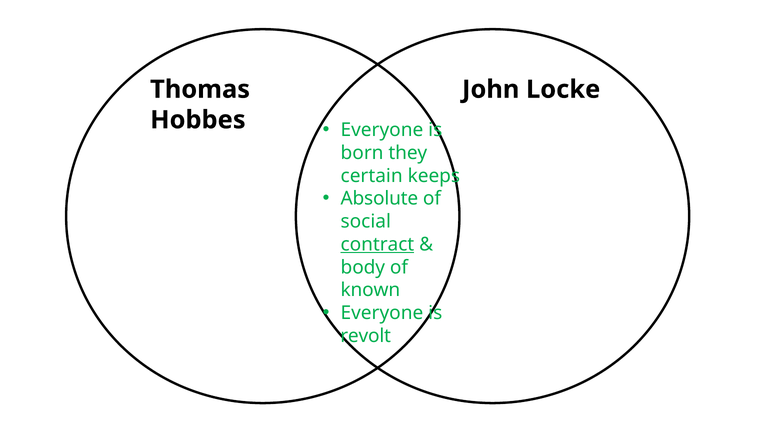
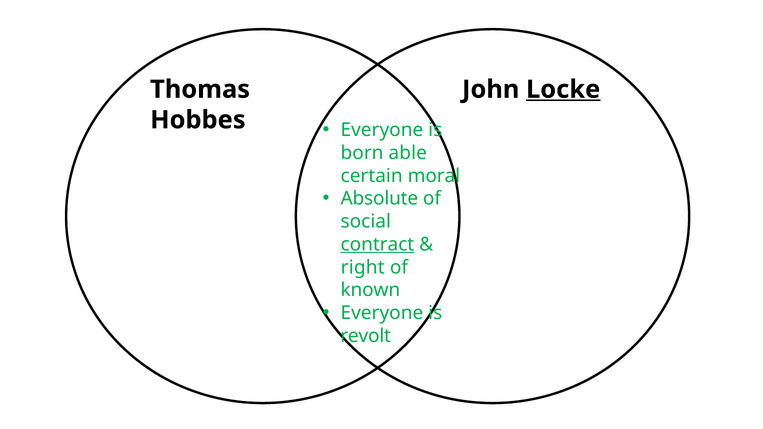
Locke underline: none -> present (563, 89)
they: they -> able (408, 153)
keeps: keeps -> moral (434, 176)
body: body -> right (363, 267)
